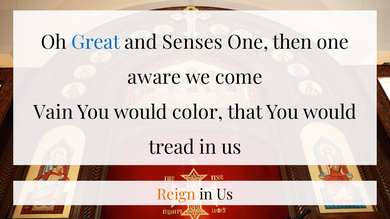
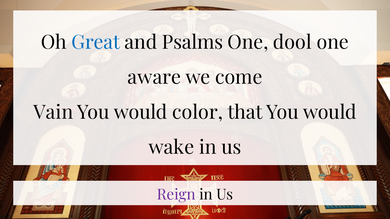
Senses: Senses -> Psalms (193, 42)
then: then -> dool (292, 42)
tread: tread -> wake (171, 148)
Reign colour: orange -> purple (176, 195)
